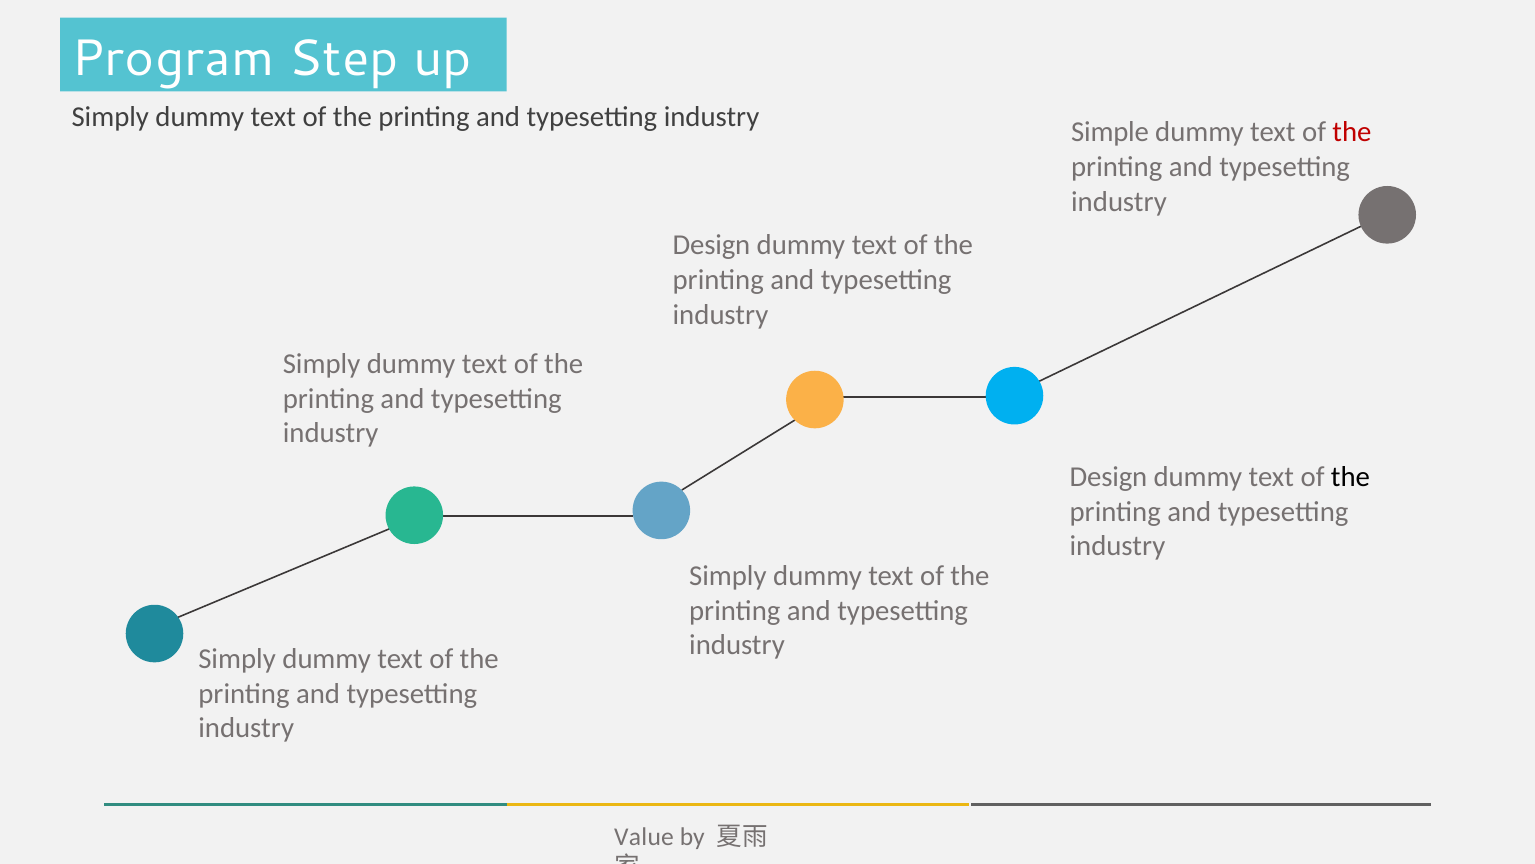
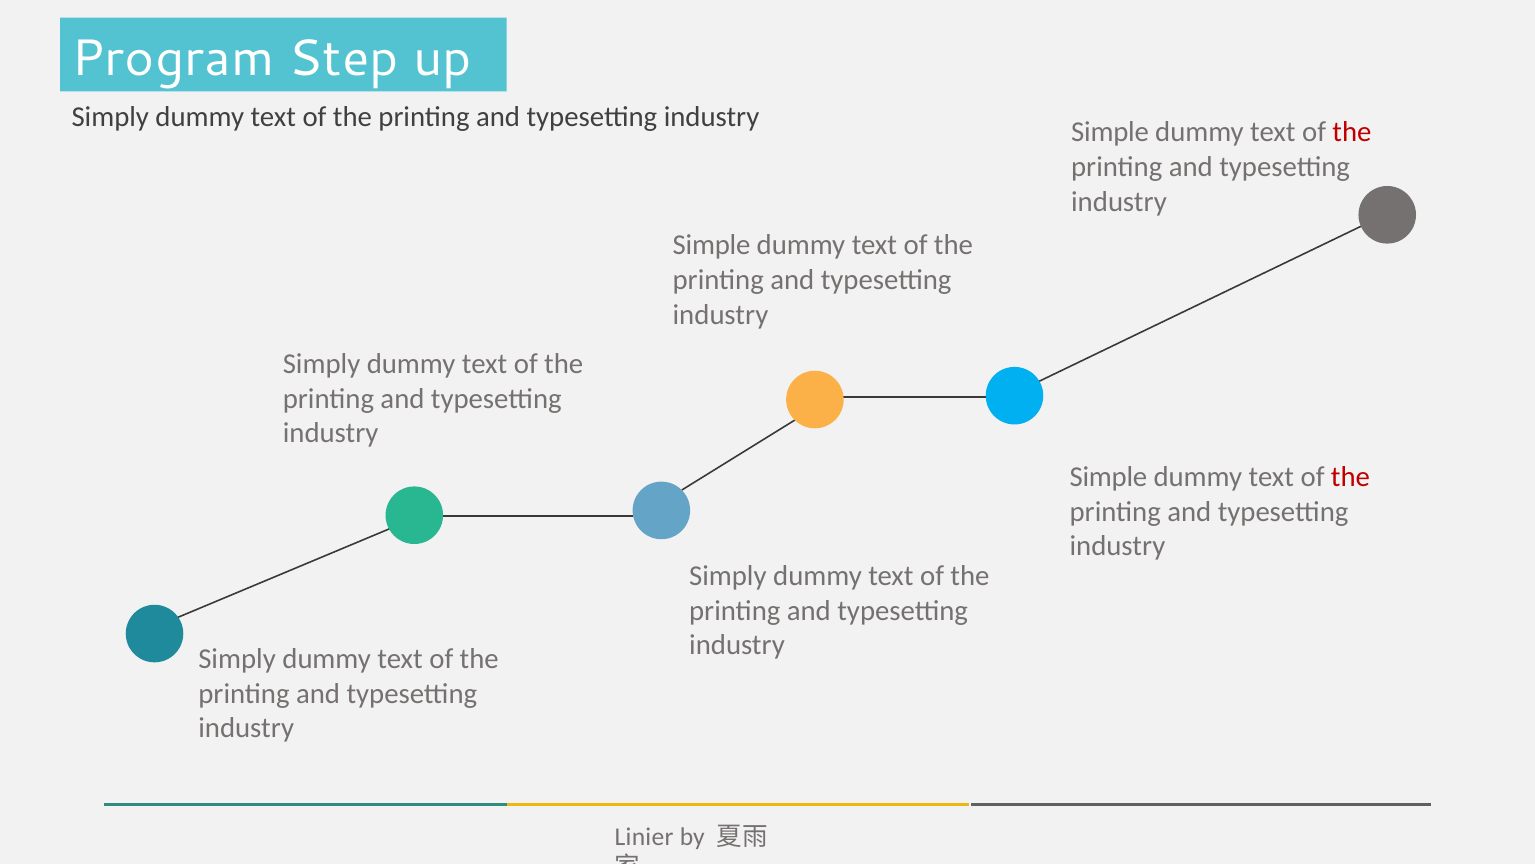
Design: Design -> Simple (712, 245)
Design: Design -> Simple (1108, 477)
the colour: black -> red (1350, 477)
Value: Value -> Linier (644, 836)
